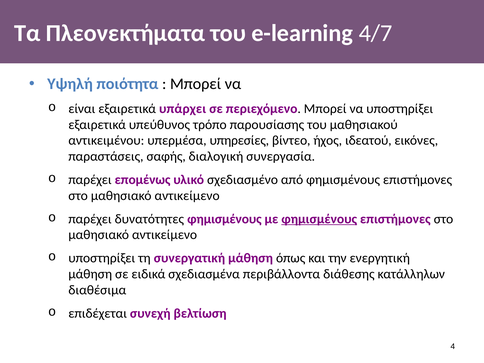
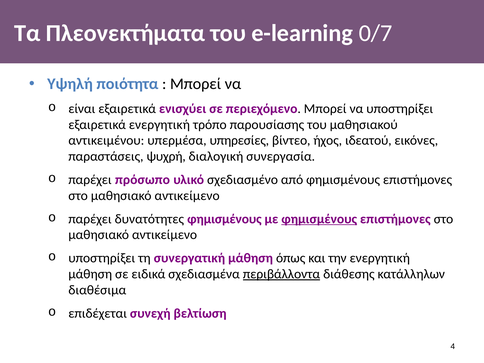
4/7: 4/7 -> 0/7 (376, 33)
υπάρχει: υπάρχει -> ενισχύει (183, 109)
εξαιρετικά υπεύθυνος: υπεύθυνος -> ενεργητική (159, 125)
σαφής: σαφής -> ψυχρή (166, 157)
επομένως: επομένως -> πρόσωπο (142, 180)
περιβάλλοντα underline: none -> present (281, 274)
